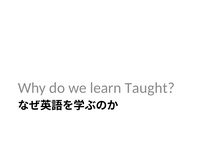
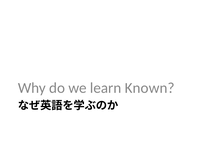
Taught: Taught -> Known (150, 88)
